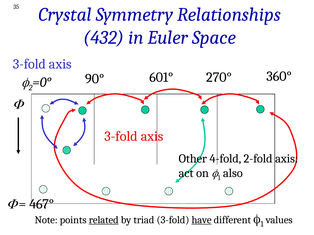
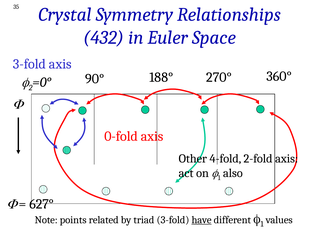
601°: 601° -> 188° (161, 77)
3-fold: 3-fold -> 0-fold (121, 136)
467°: 467° -> 627° (42, 205)
related underline: present -> none (104, 220)
